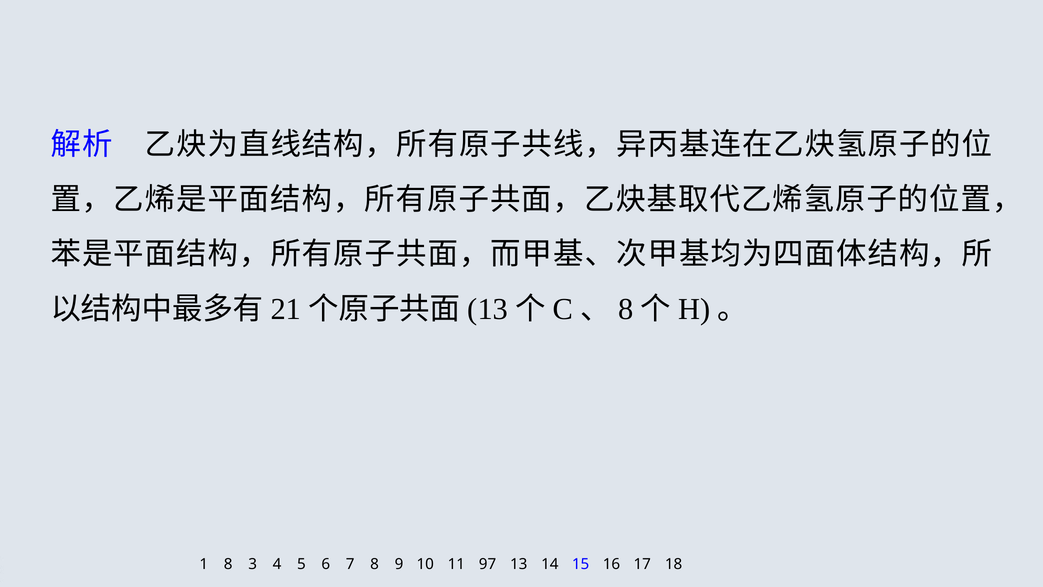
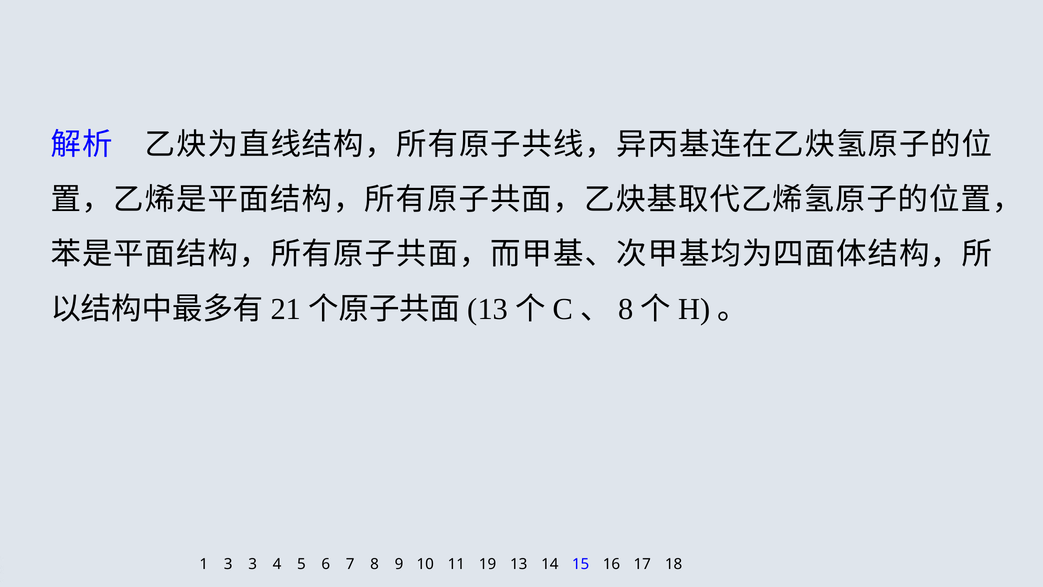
1 8: 8 -> 3 (228, 564)
97: 97 -> 19 (488, 564)
